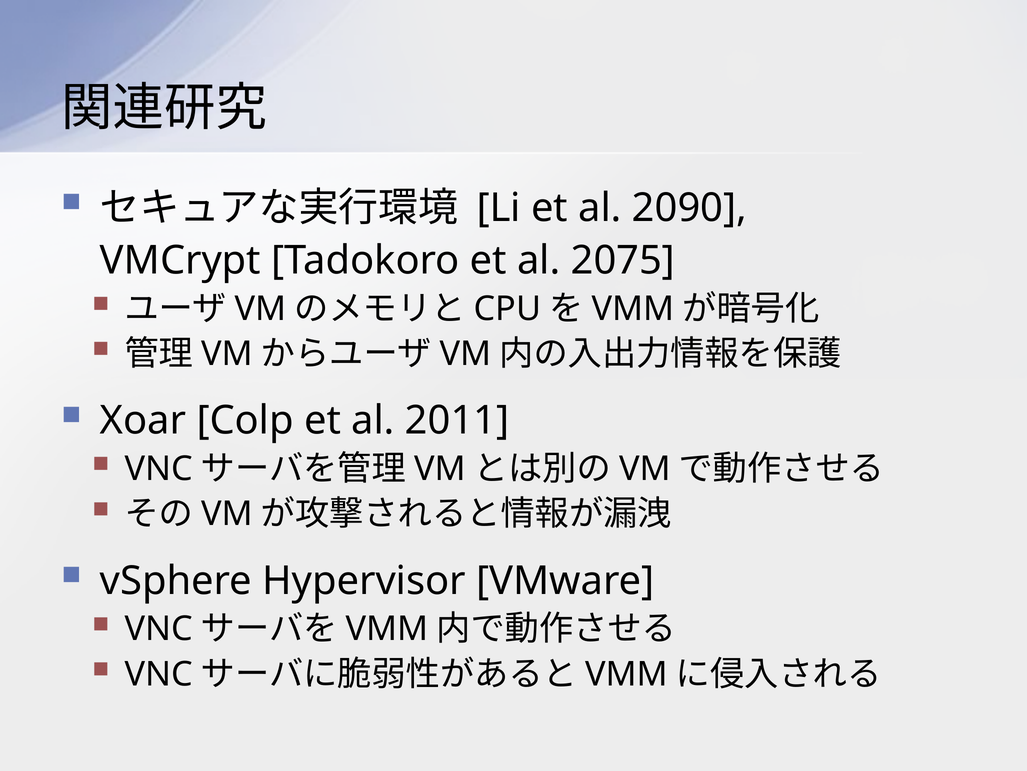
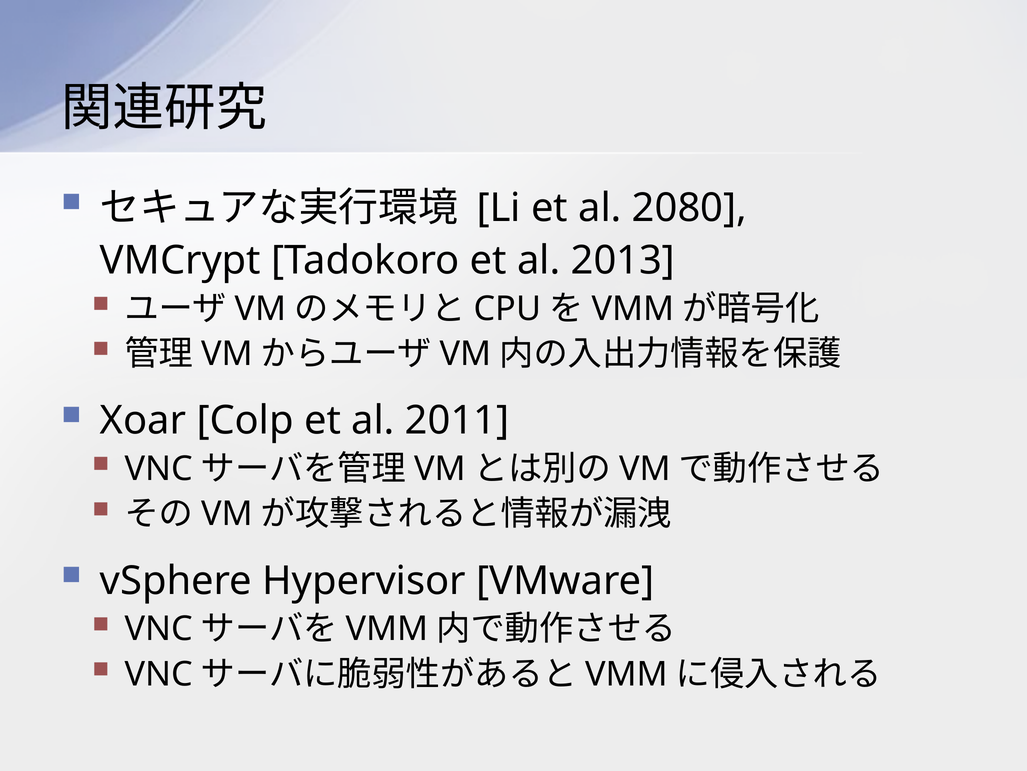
2090: 2090 -> 2080 (689, 208)
2075: 2075 -> 2013 (623, 260)
